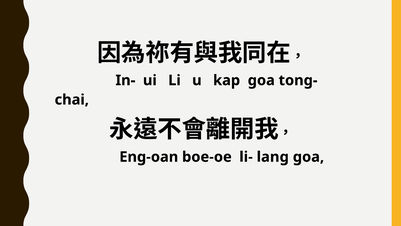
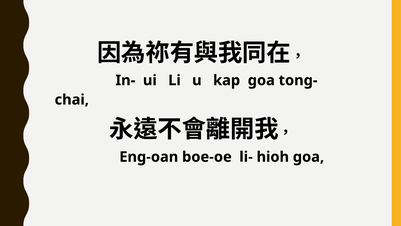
lang: lang -> hioh (273, 157)
